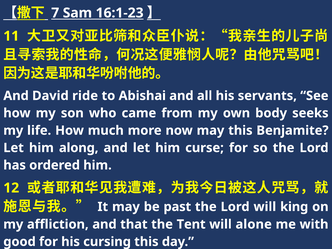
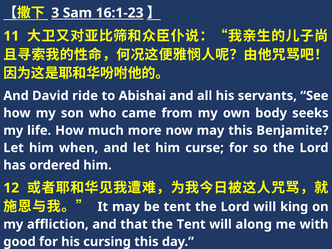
7: 7 -> 3 (55, 13)
along: along -> when (79, 148)
be past: past -> tent (177, 207)
alone: alone -> along (254, 224)
